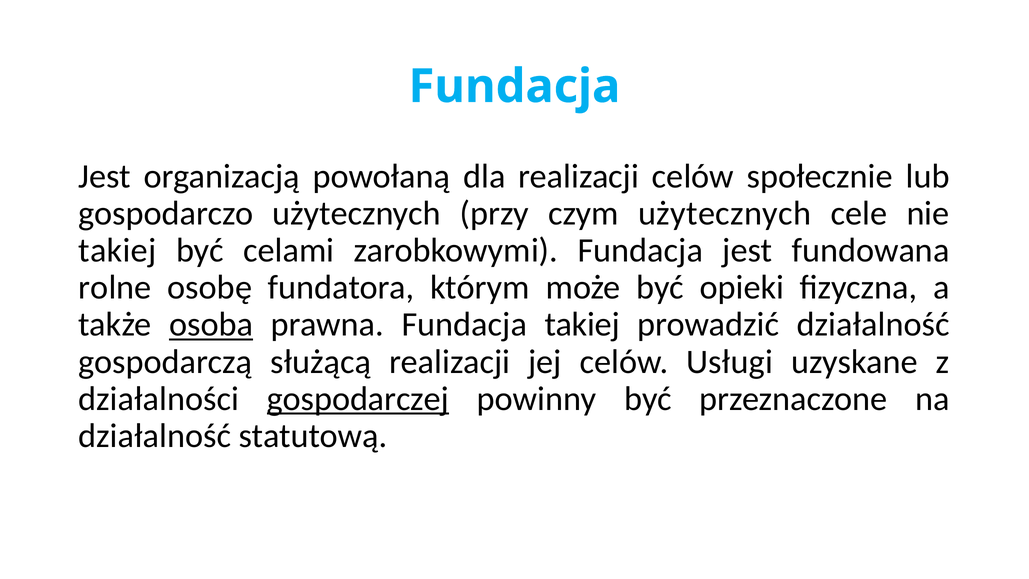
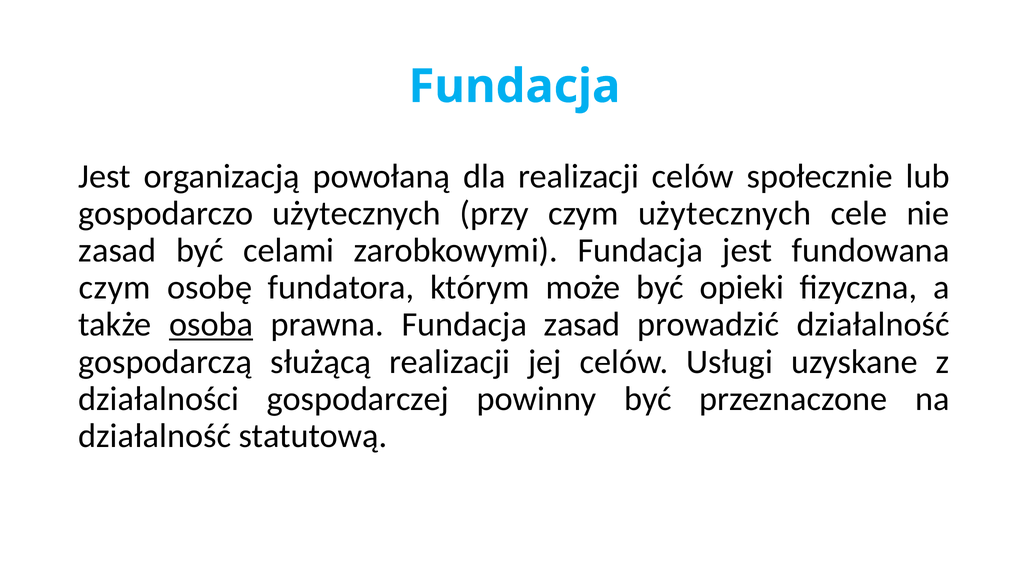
takiej: takiej -> zasad (117, 250)
rolne: rolne -> czym (115, 287)
Fundacja takiej: takiej -> zasad (582, 325)
gospodarczej underline: present -> none (358, 399)
